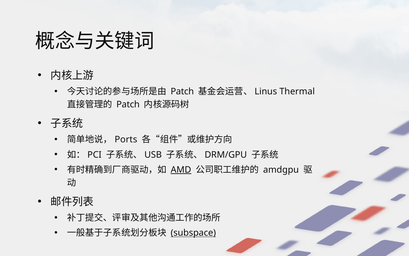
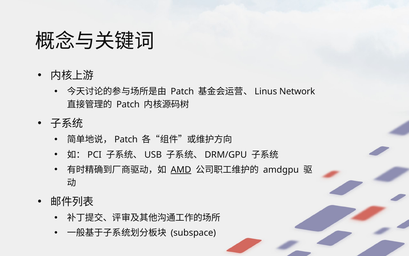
Thermal: Thermal -> Network (297, 91)
Ports: Ports -> Patch (126, 139)
subspace underline: present -> none (193, 233)
